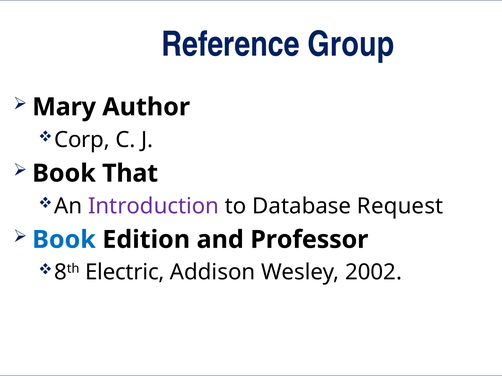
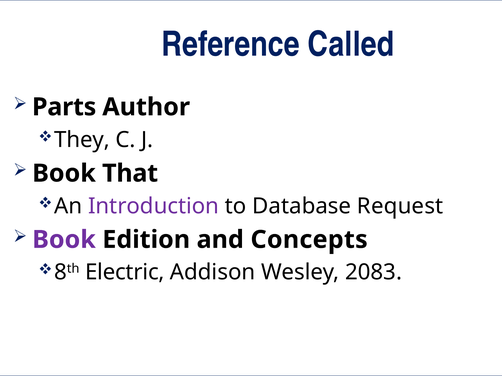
Group: Group -> Called (351, 44)
Mary: Mary -> Parts (64, 107)
Corp: Corp -> They (82, 140)
Book colour: blue -> purple (64, 240)
Professor: Professor -> Concepts (309, 240)
2002: 2002 -> 2083 (374, 273)
